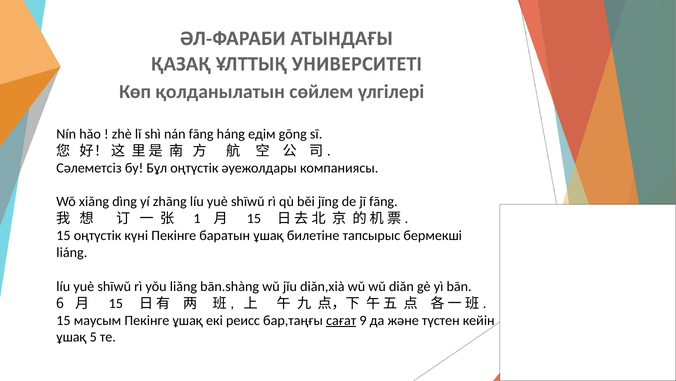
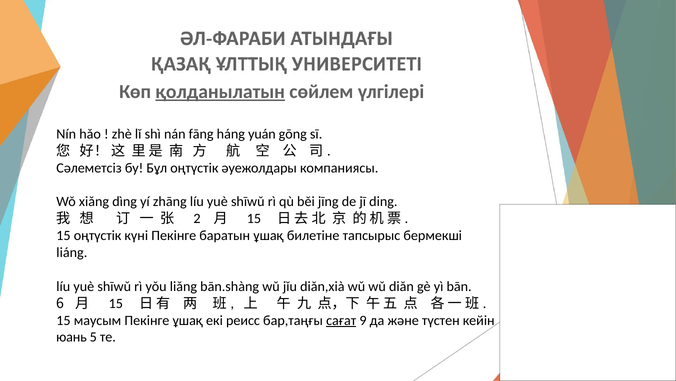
қолданылатын underline: none -> present (220, 91)
едім: едім -> yuán (262, 134)
jī fāng: fāng -> ding (383, 201)
1: 1 -> 2 (197, 218)
ұшақ: ұшақ -> юань (71, 337)
